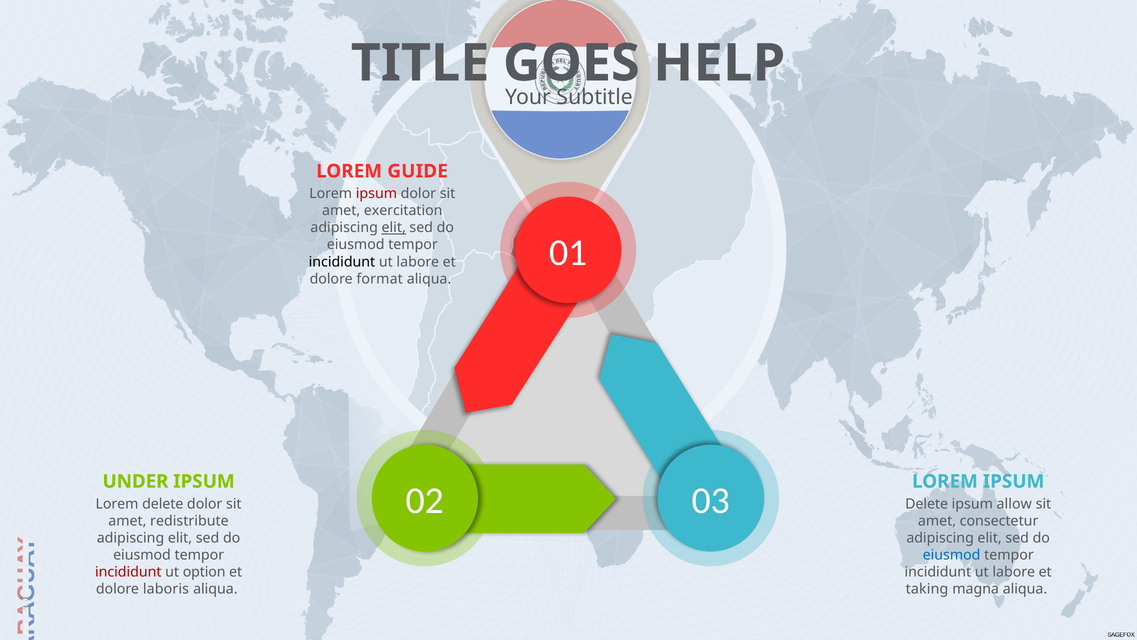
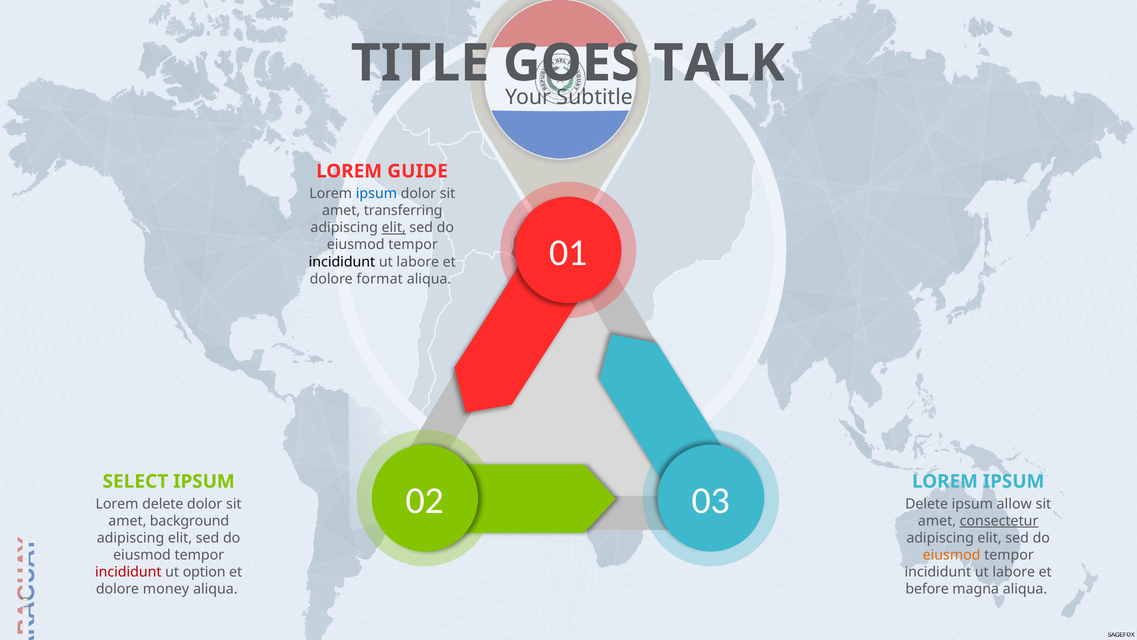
HELP: HELP -> TALK (719, 63)
ipsum colour: red -> blue (376, 193)
exercitation: exercitation -> transferring (403, 211)
UNDER: UNDER -> SELECT (135, 481)
redistribute: redistribute -> background (190, 521)
consectetur underline: none -> present (999, 521)
eiusmod colour: blue -> orange (952, 555)
laboris: laboris -> money (166, 589)
taking: taking -> before (927, 589)
